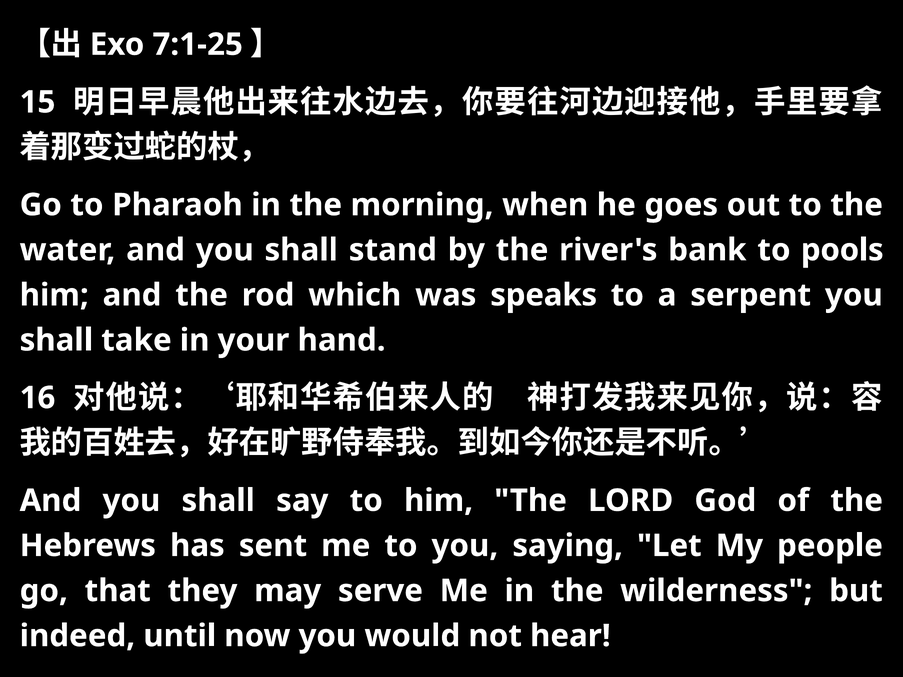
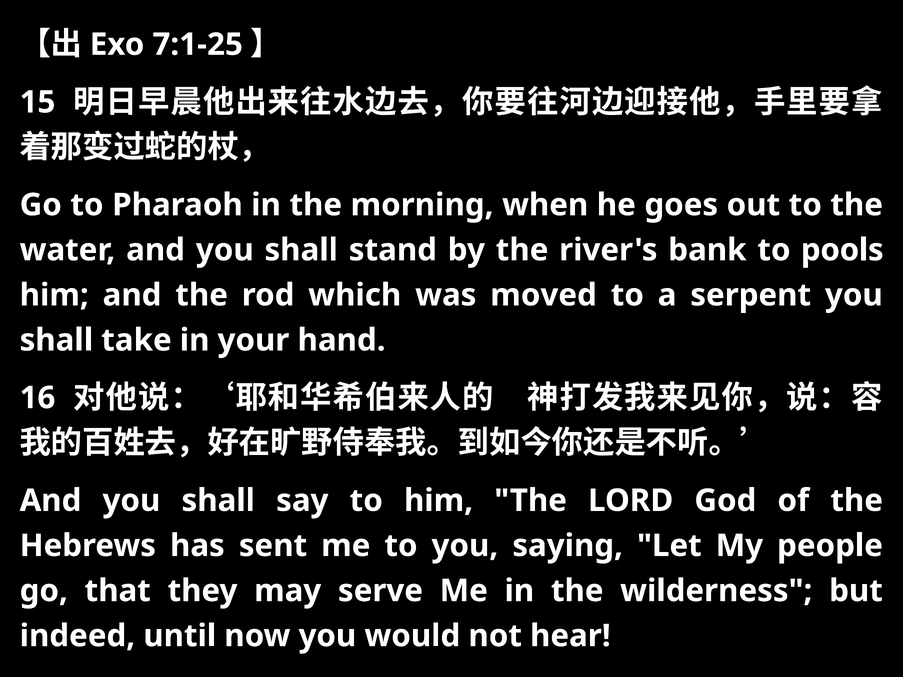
speaks: speaks -> moved (544, 295)
